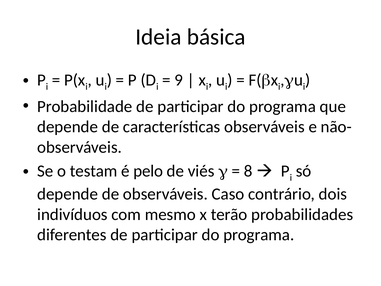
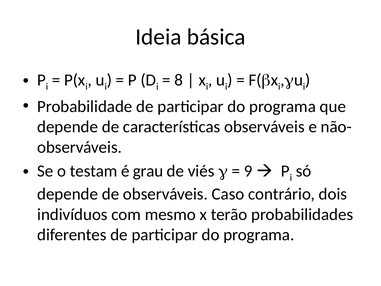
9: 9 -> 8 (179, 80)
pelo: pelo -> grau (148, 171)
8: 8 -> 9 (248, 171)
